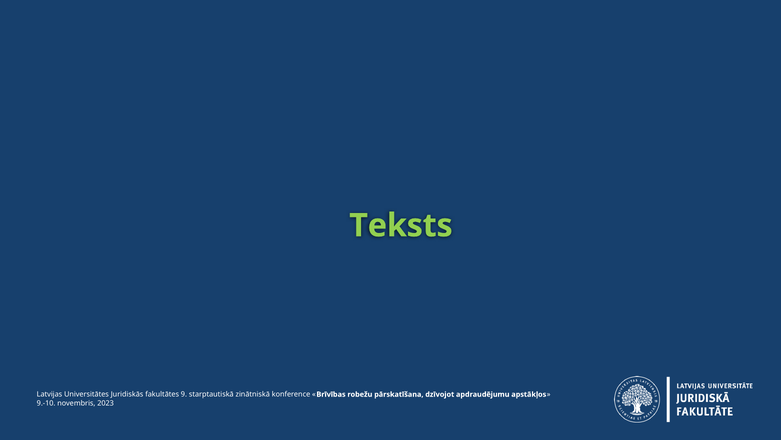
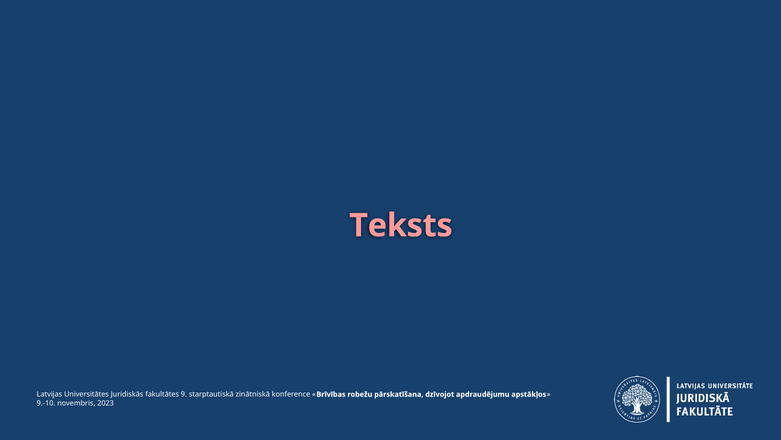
Teksts colour: light green -> pink (401, 225)
